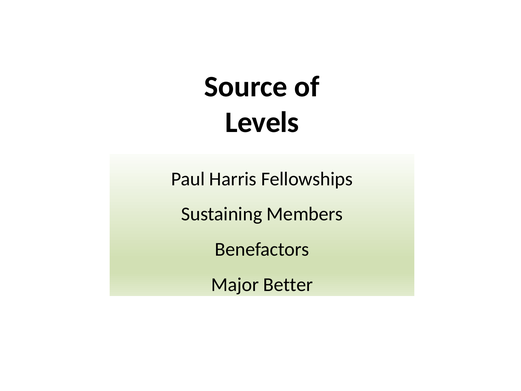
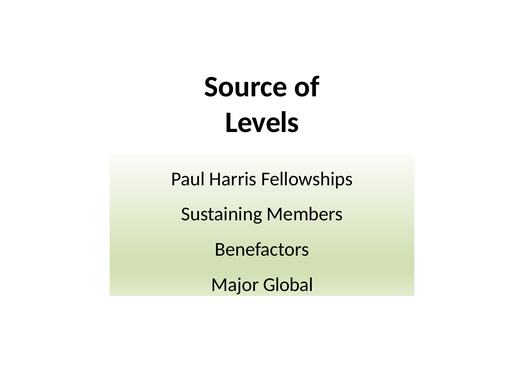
Better: Better -> Global (288, 284)
